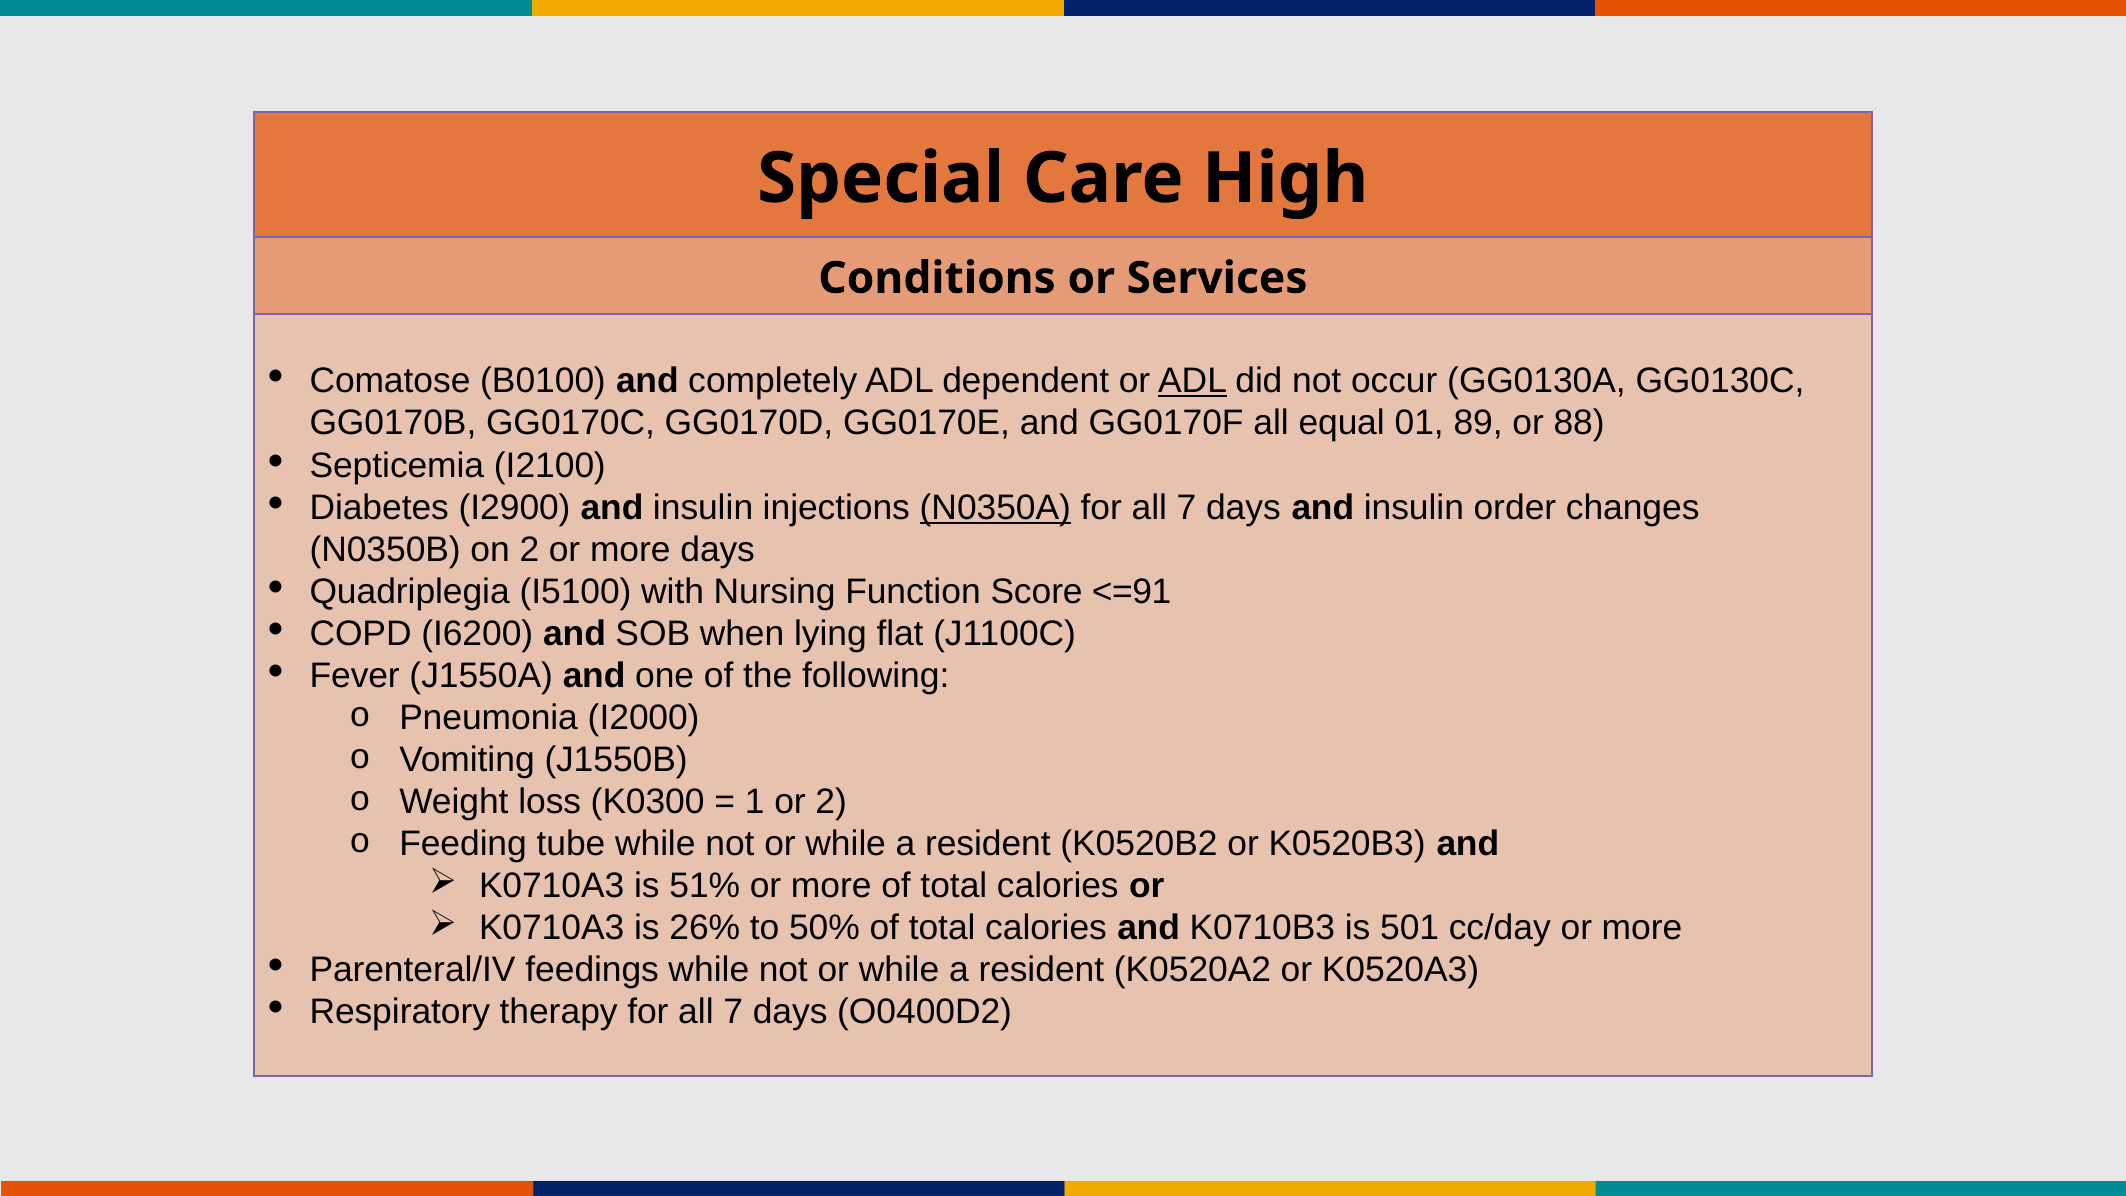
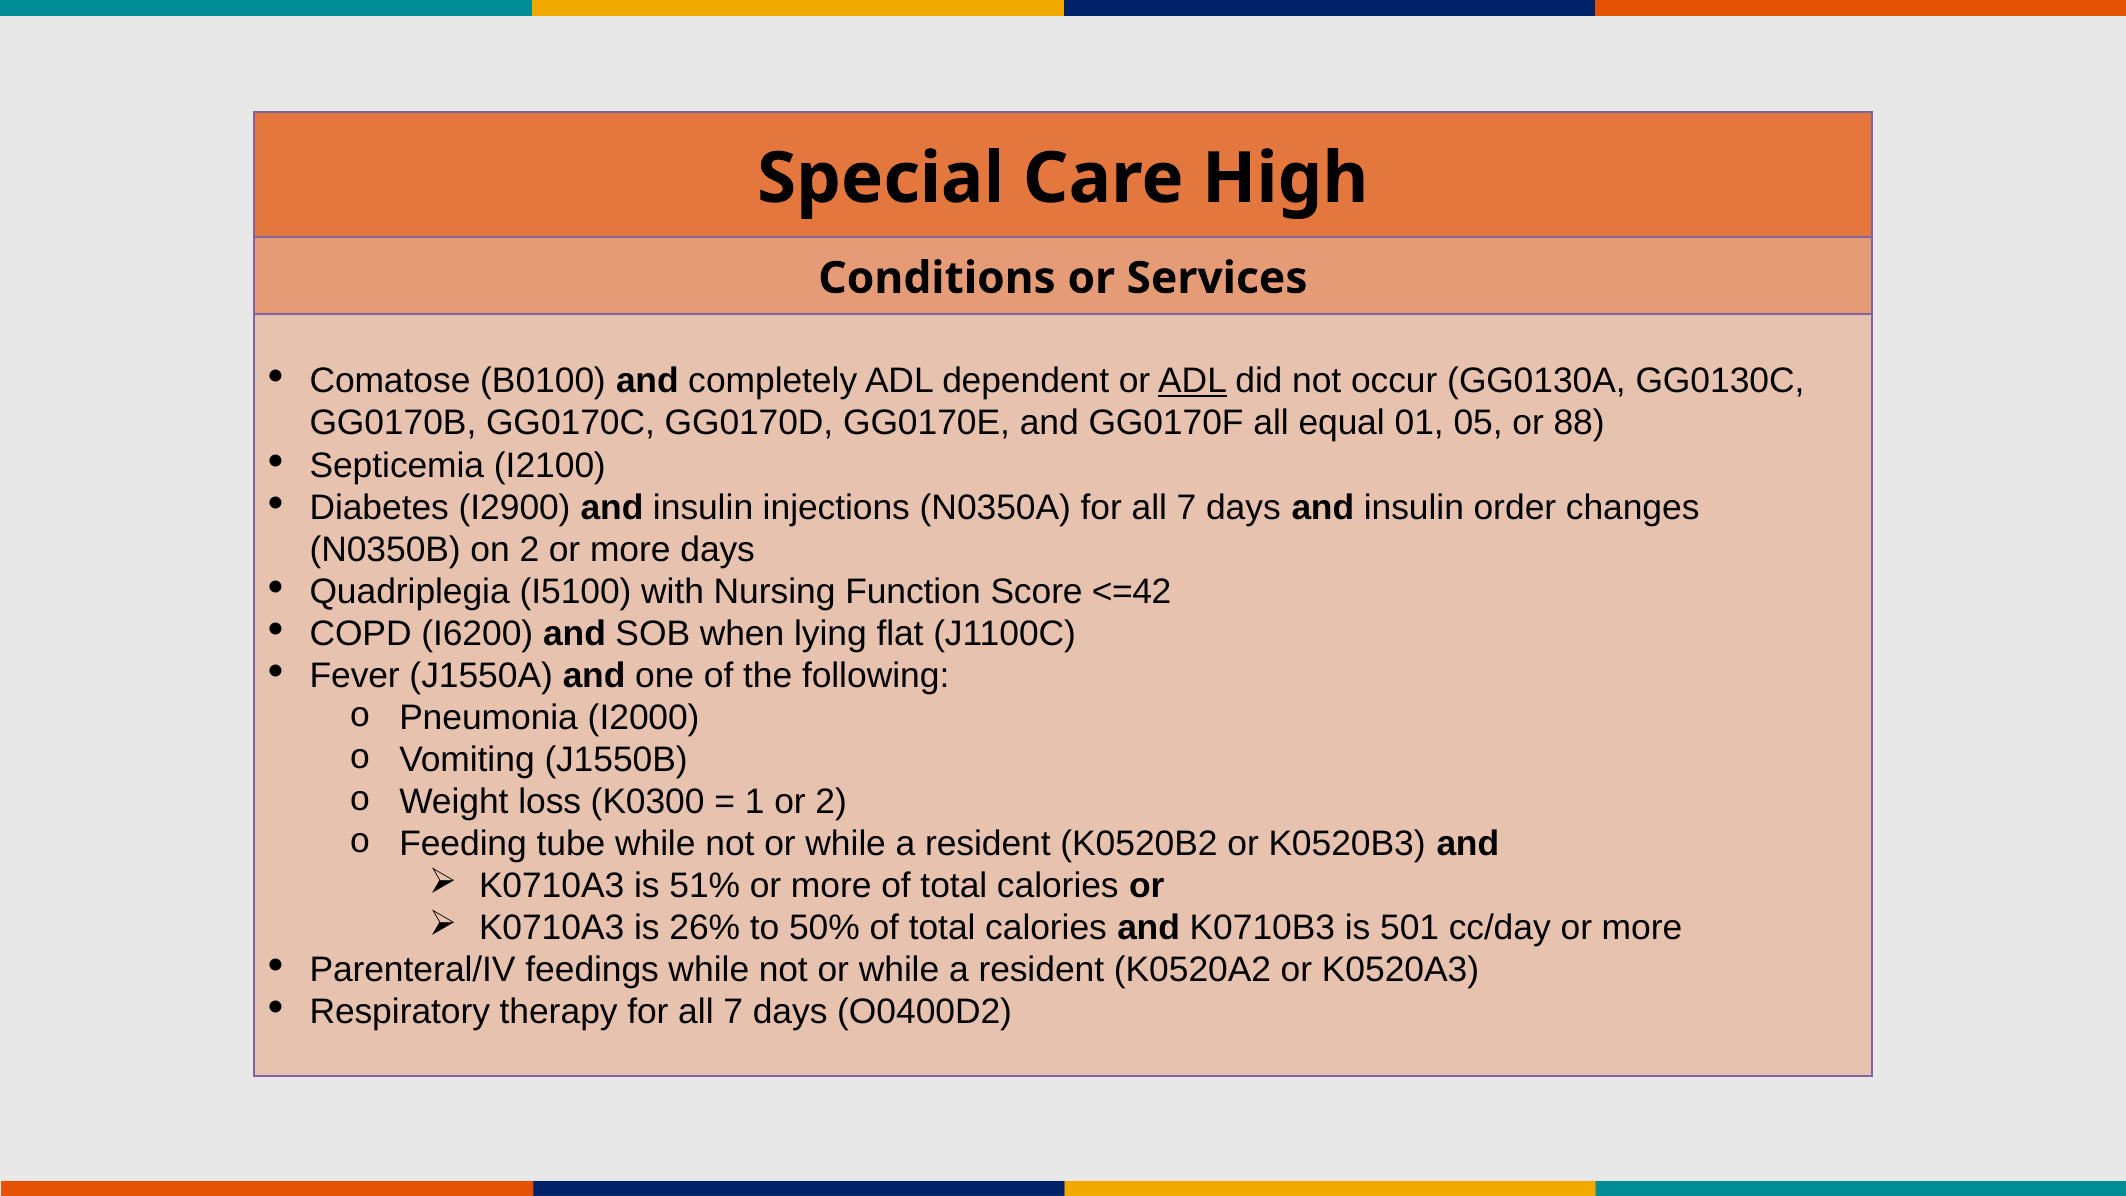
89: 89 -> 05 (1478, 423)
N0350A underline: present -> none (995, 507)
<=91: <=91 -> <=42 (1132, 591)
